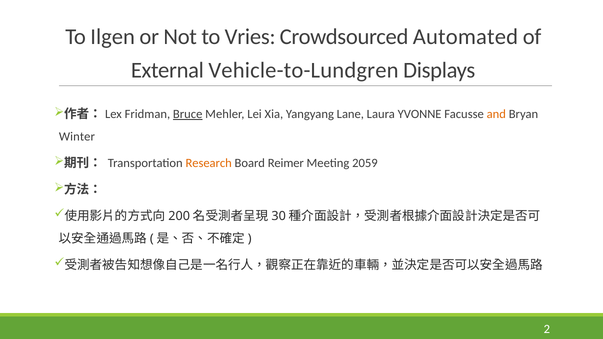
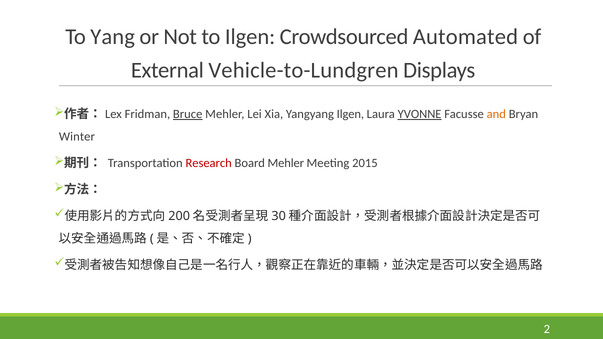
Ilgen: Ilgen -> Yang (113, 37)
to Vries: Vries -> Ilgen (250, 37)
Yangyang Lane: Lane -> Ilgen (350, 114)
YVONNE underline: none -> present (420, 114)
Research colour: orange -> red (209, 163)
Board Reimer: Reimer -> Mehler (286, 163)
2059: 2059 -> 2015 (365, 163)
